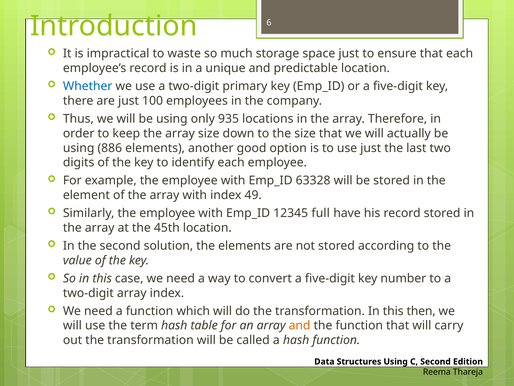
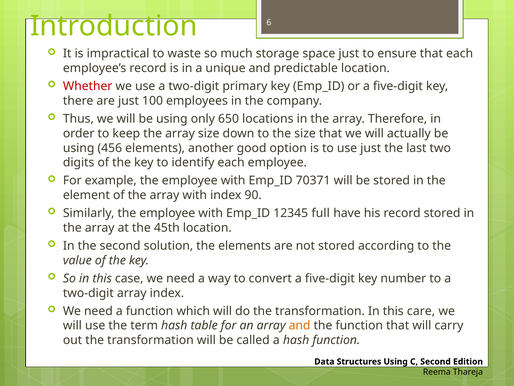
Whether colour: blue -> red (88, 86)
935: 935 -> 650 (229, 119)
886: 886 -> 456 (110, 148)
63328: 63328 -> 70371 (313, 180)
49: 49 -> 90 (253, 195)
then: then -> care (421, 311)
